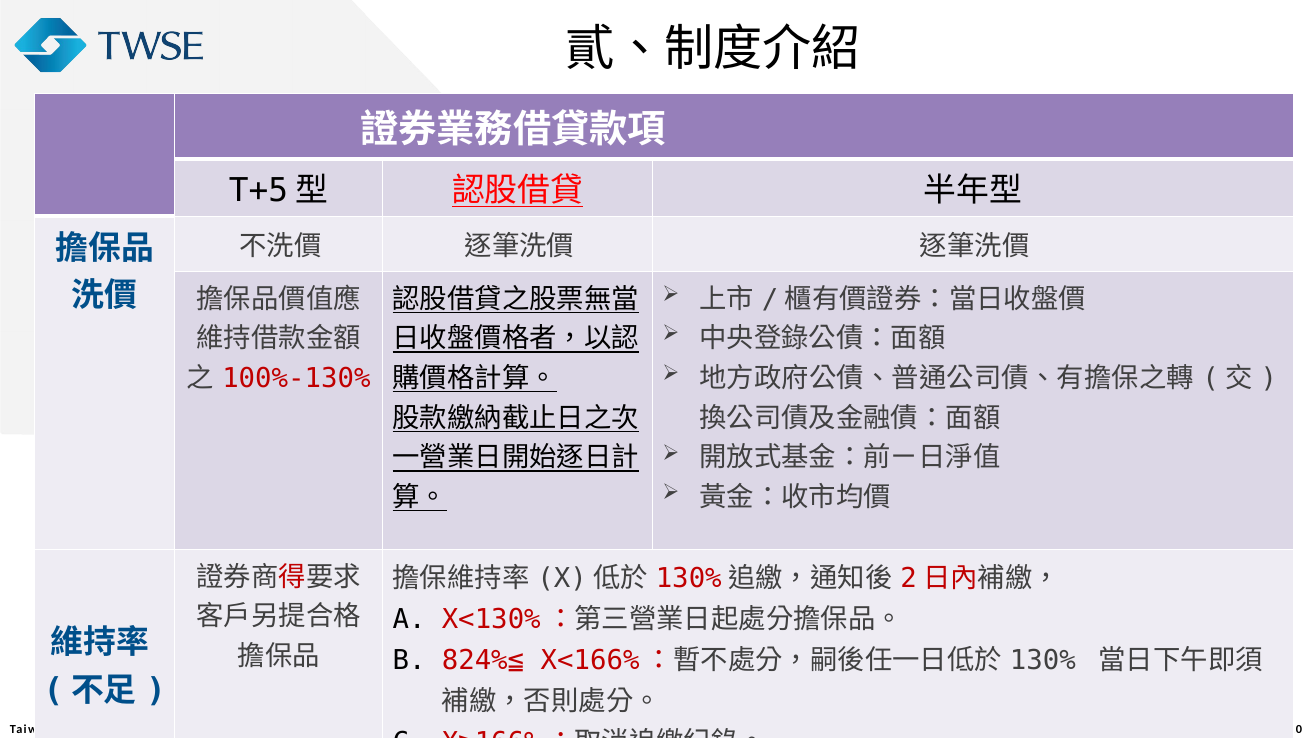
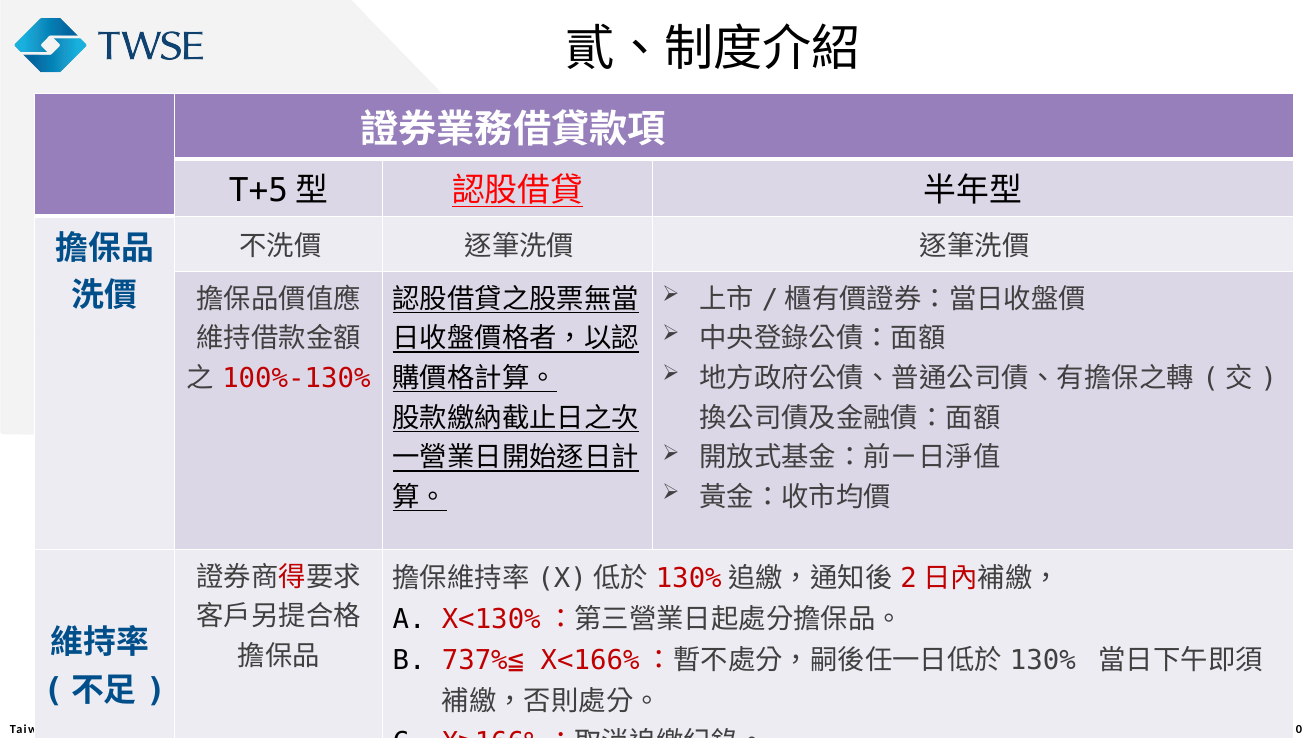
824%≦: 824%≦ -> 737%≦ (483, 660)
